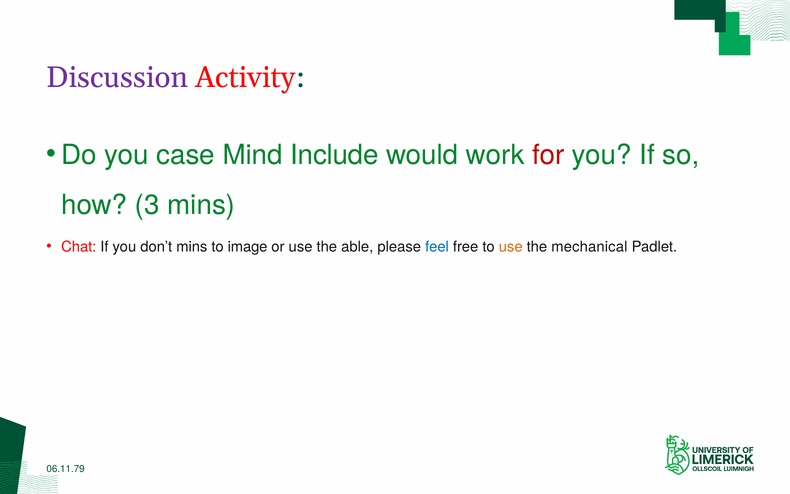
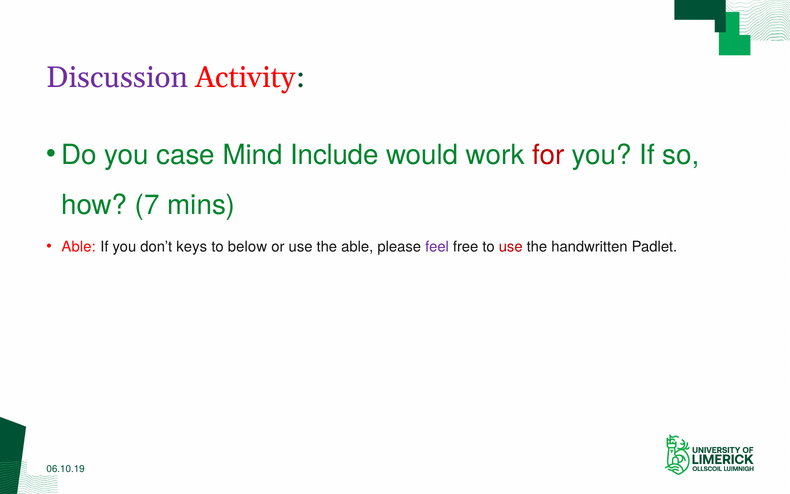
3: 3 -> 7 (147, 205)
Chat: Chat -> Able (79, 247)
don’t mins: mins -> keys (192, 247)
image: image -> below (247, 247)
feel colour: blue -> purple (437, 247)
use colour: orange -> red (511, 247)
mechanical: mechanical -> handwritten (589, 247)
06.11.79: 06.11.79 -> 06.10.19 (66, 469)
